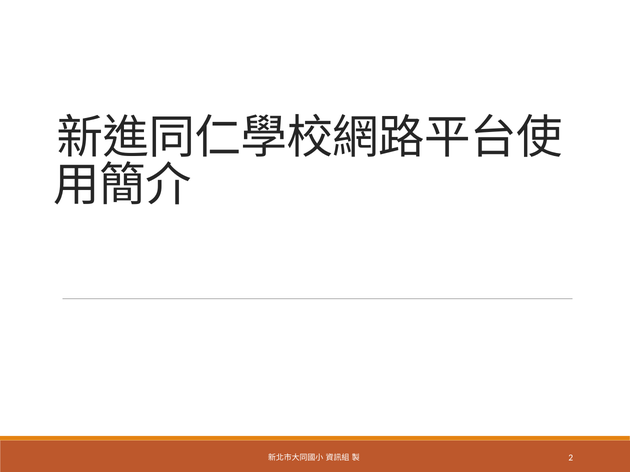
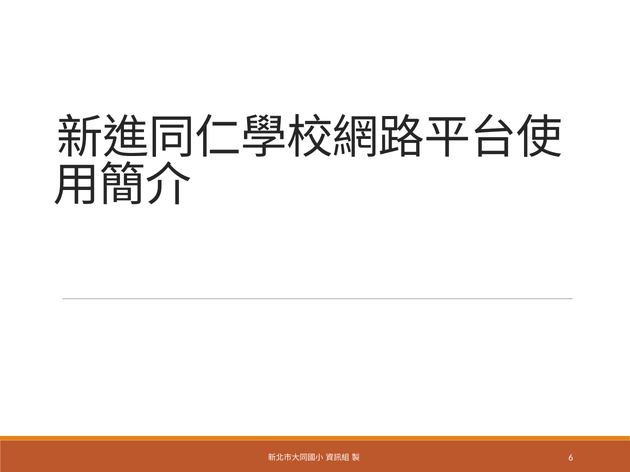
2: 2 -> 6 (571, 458)
